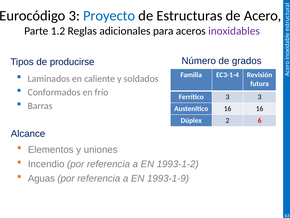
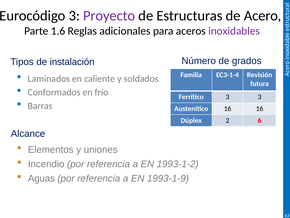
Proyecto colour: blue -> purple (109, 16)
1.2: 1.2 -> 1.6 (58, 31)
producirse: producirse -> instalación (72, 62)
